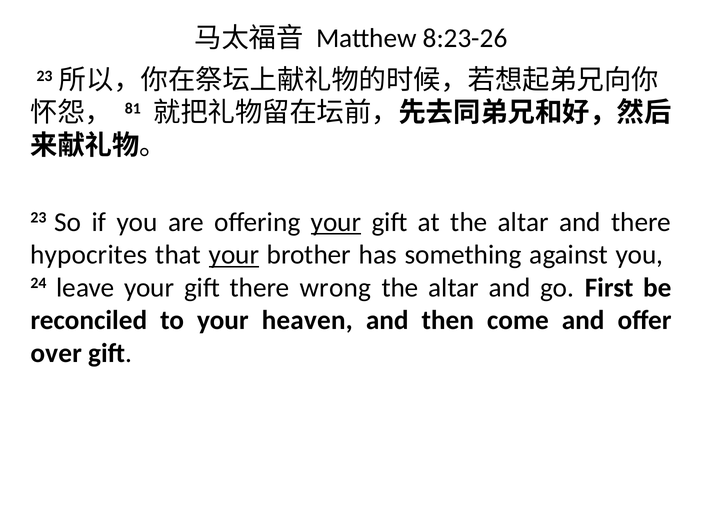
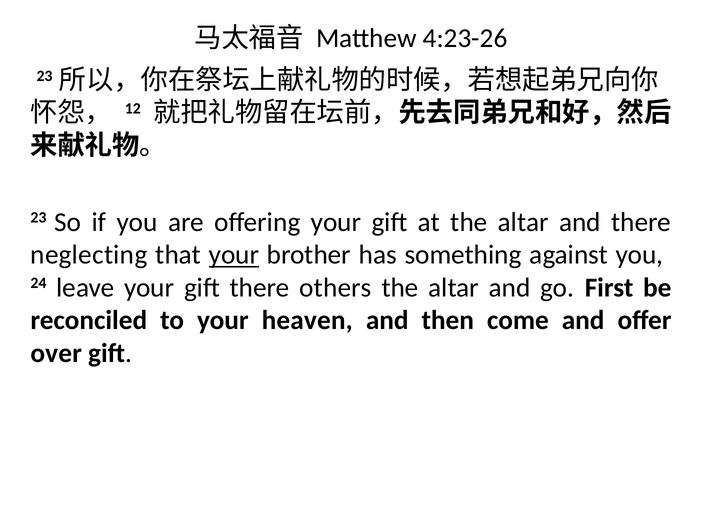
8:23-26: 8:23-26 -> 4:23-26 (465, 38)
81: 81 -> 12 (133, 109)
your underline: present -> none (336, 222)
hypocrites: hypocrites -> neglecting (89, 255)
wrong: wrong -> others (335, 288)
